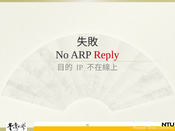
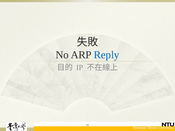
Reply colour: red -> blue (107, 55)
